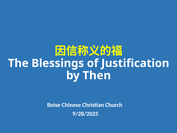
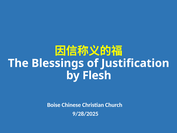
Then: Then -> Flesh (97, 75)
